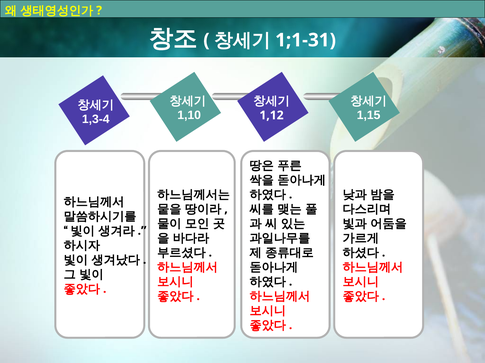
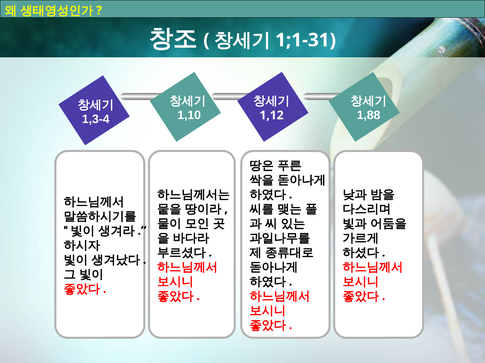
1,15: 1,15 -> 1,88 (369, 116)
